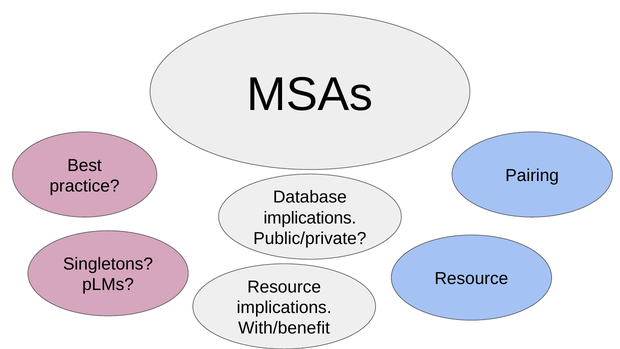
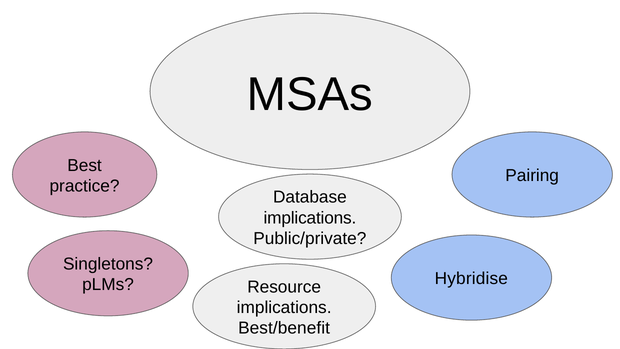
Resource: Resource -> Hybridise (471, 279)
With/benefit: With/benefit -> Best/benefit (284, 328)
